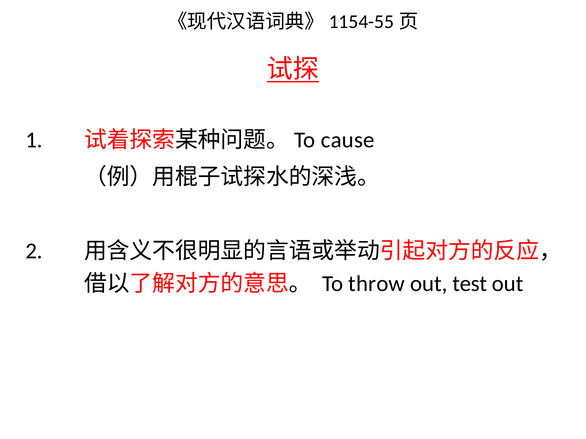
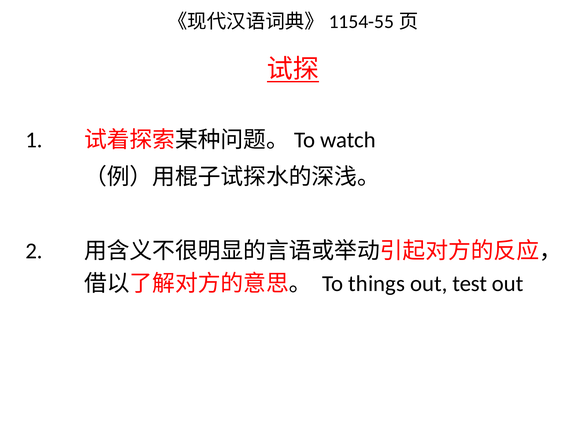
cause: cause -> watch (348, 140)
throw: throw -> things (377, 284)
